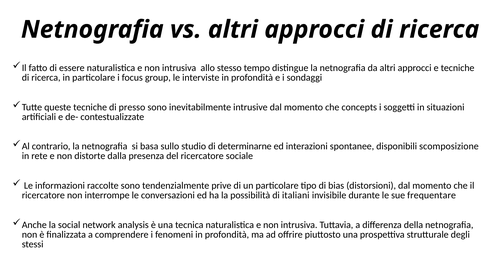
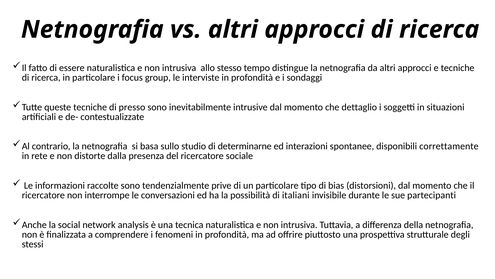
concepts: concepts -> dettaglio (359, 107)
scomposizione: scomposizione -> correttamente (449, 146)
frequentare: frequentare -> partecipanti (432, 195)
